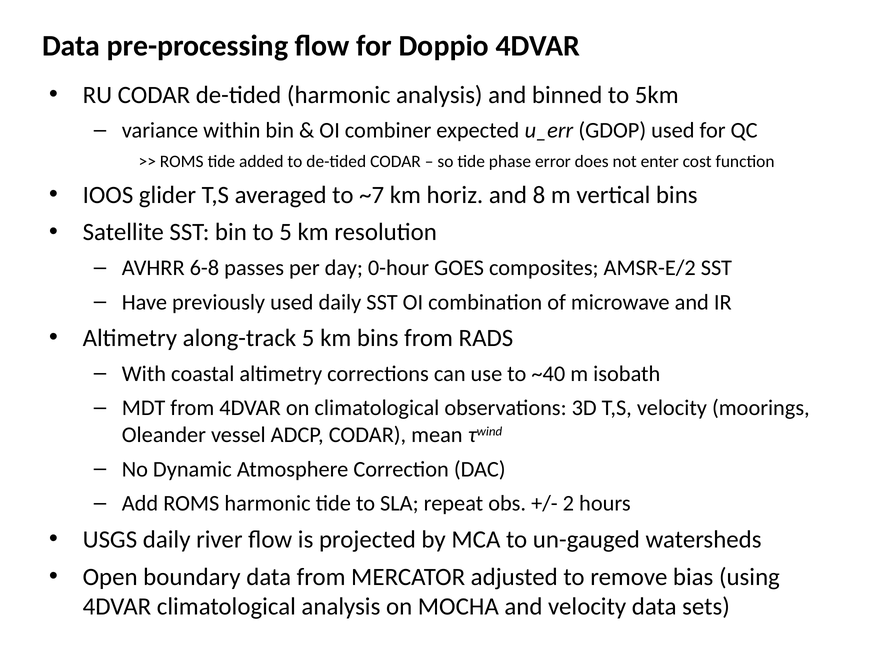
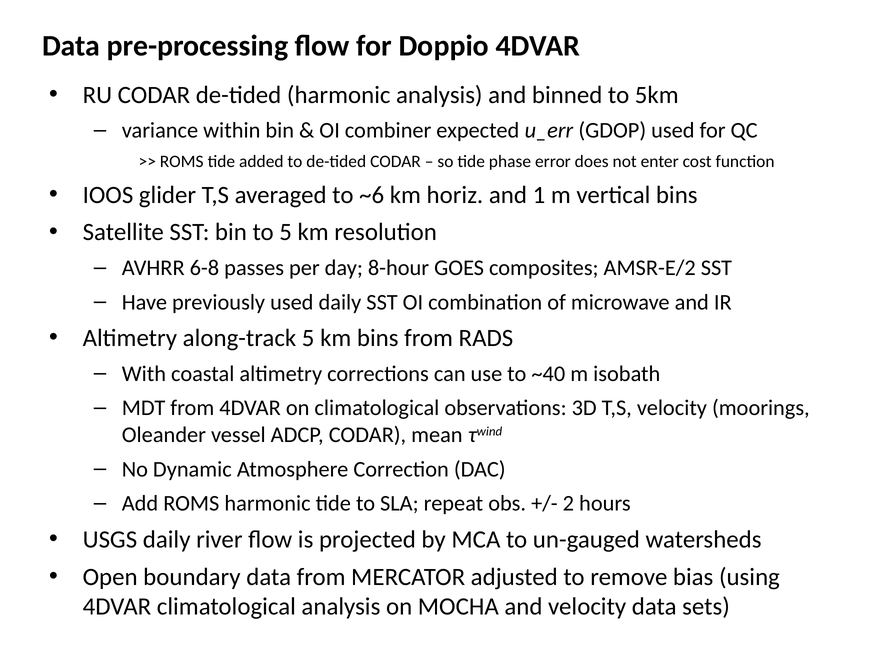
~7: ~7 -> ~6 (372, 195)
8: 8 -> 1 (539, 195)
0-hour: 0-hour -> 8-hour (399, 268)
